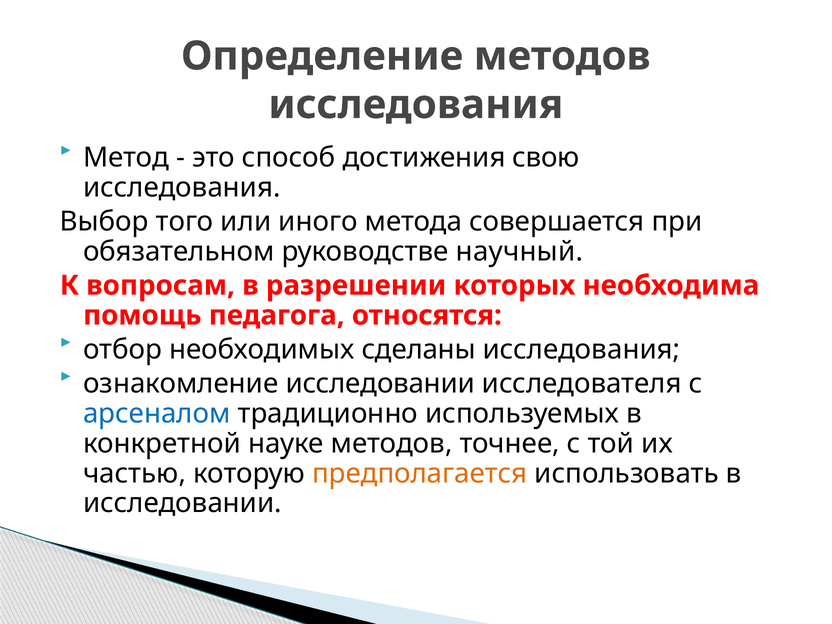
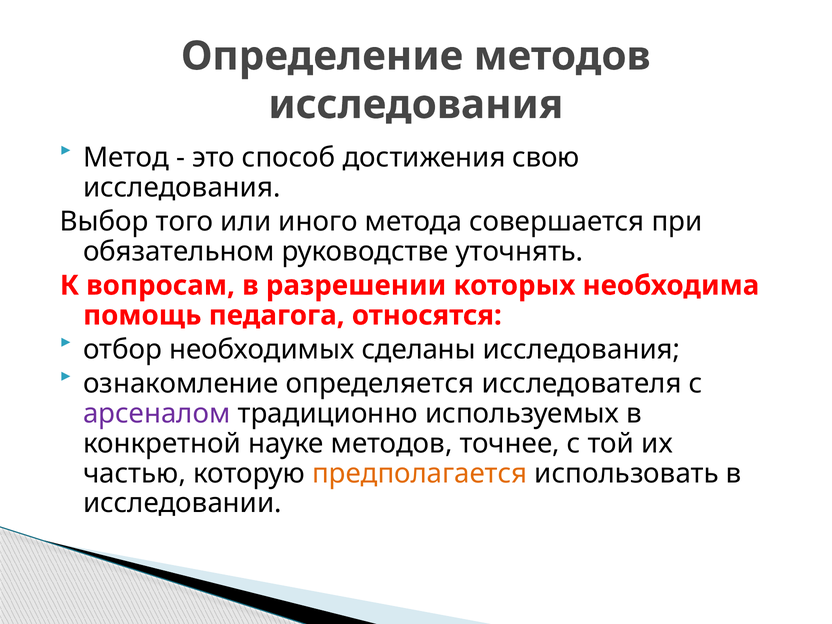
научный: научный -> уточнять (520, 251)
ознакомление исследовании: исследовании -> определяется (380, 384)
арсеналом colour: blue -> purple (157, 413)
